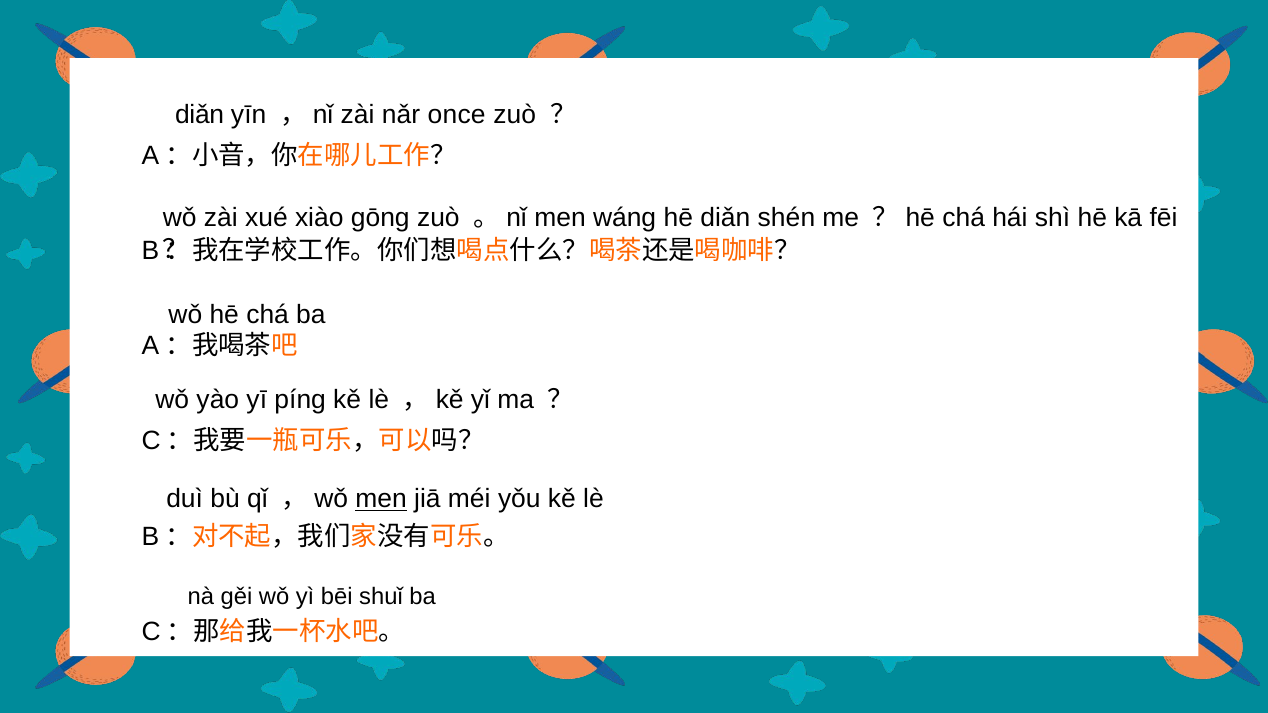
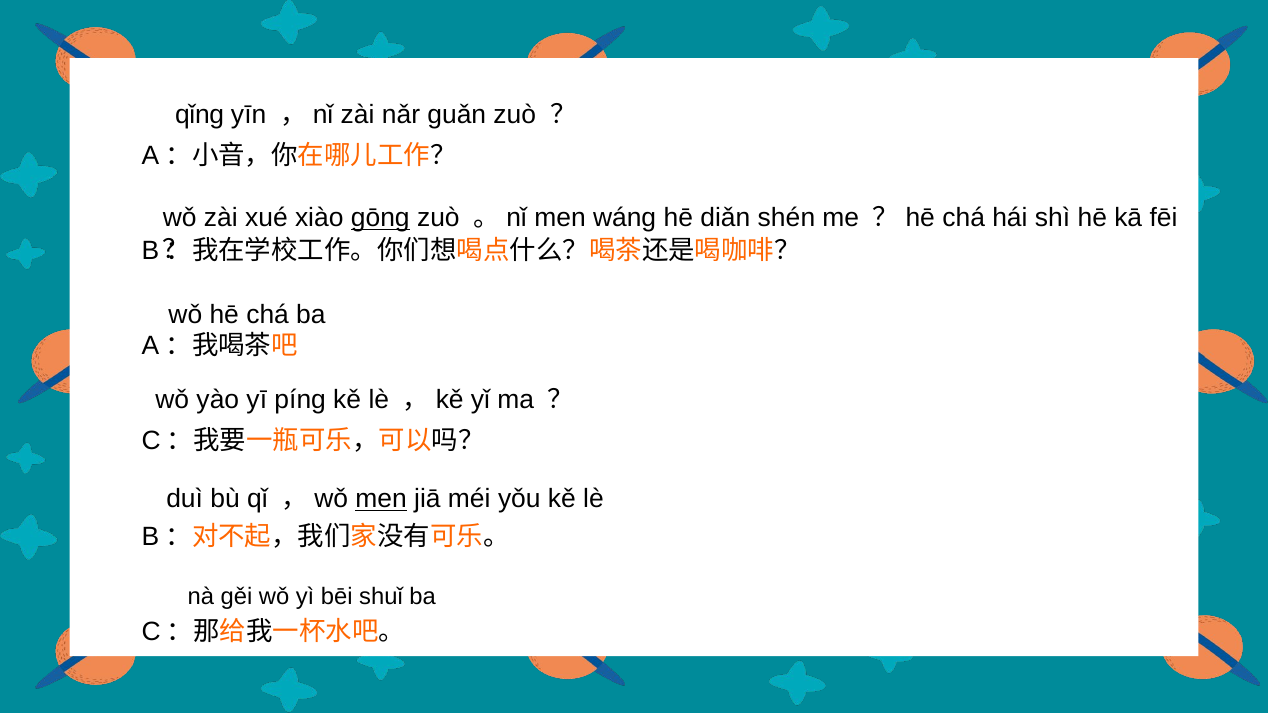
diǎn: diǎn -> qǐng (200, 114)
once: once -> guǎn (457, 114)
gōng underline: none -> present (380, 218)
